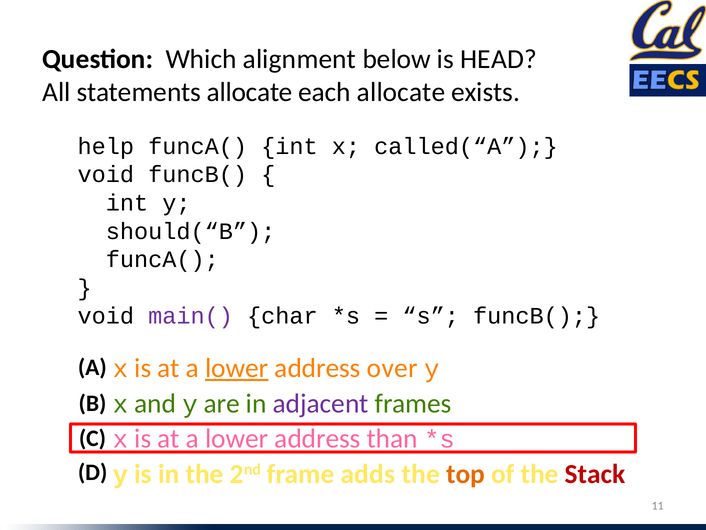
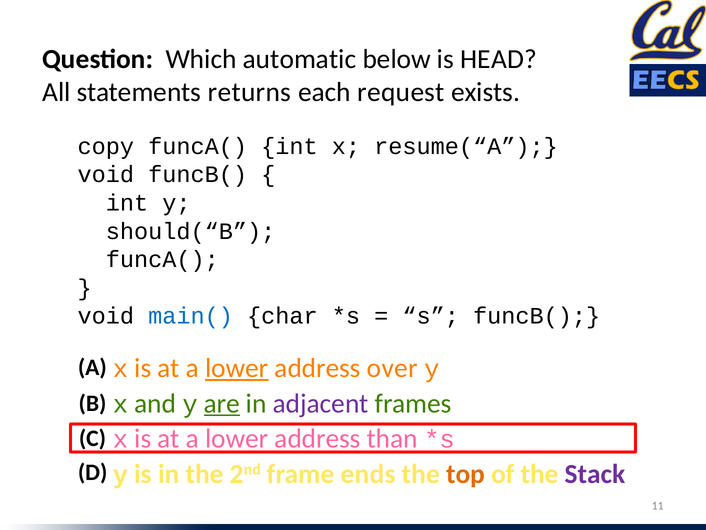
alignment: alignment -> automatic (299, 59)
statements allocate: allocate -> returns (249, 92)
each allocate: allocate -> request (401, 92)
help: help -> copy (106, 146)
called(“A: called(“A -> resume(“A (466, 146)
main( colour: purple -> blue (191, 316)
are underline: none -> present (222, 403)
adds: adds -> ends (368, 474)
Stack colour: red -> purple (595, 474)
